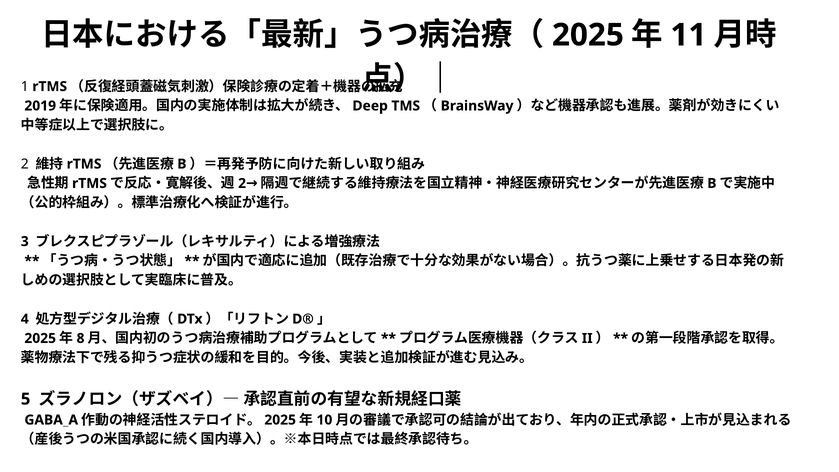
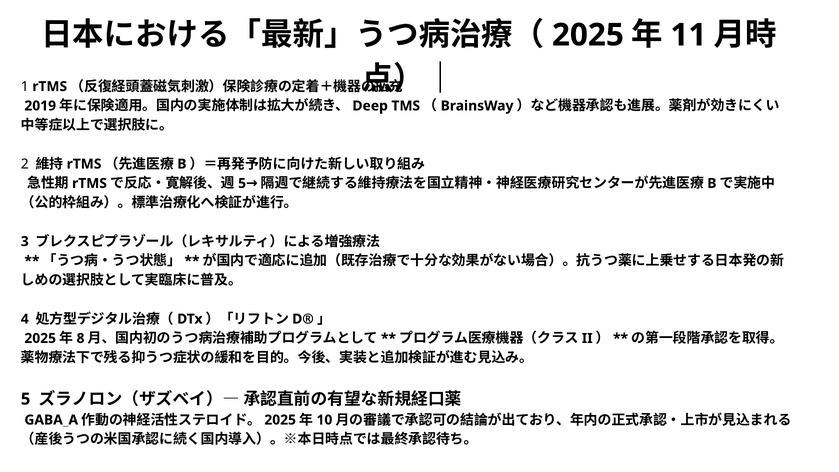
2: 2 -> 5 (242, 183)
